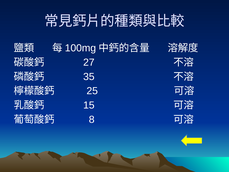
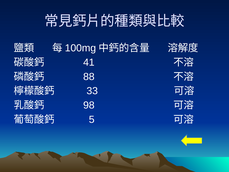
27: 27 -> 41 (89, 62)
35: 35 -> 88 (89, 77)
25: 25 -> 33 (92, 91)
15: 15 -> 98 (89, 105)
8: 8 -> 5 (92, 119)
